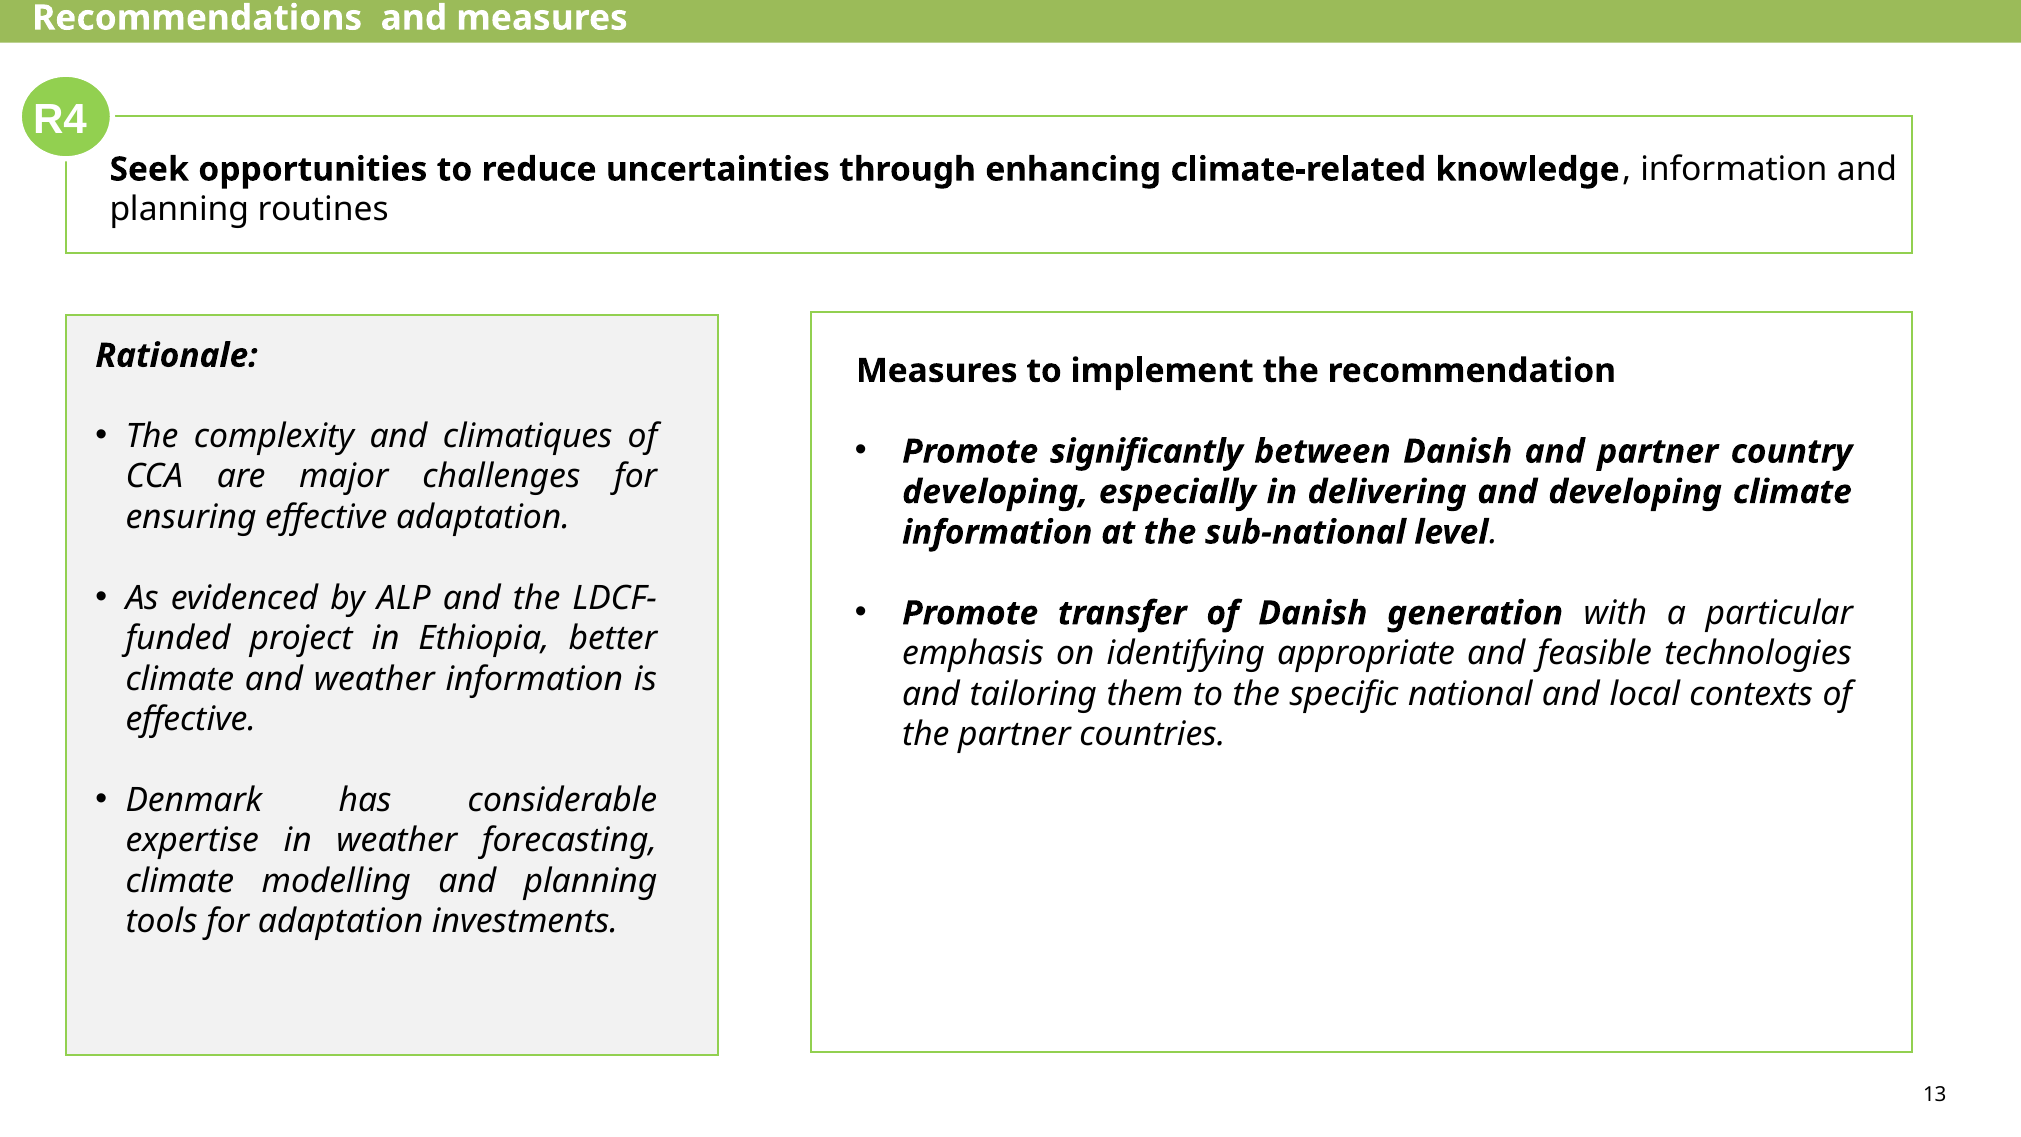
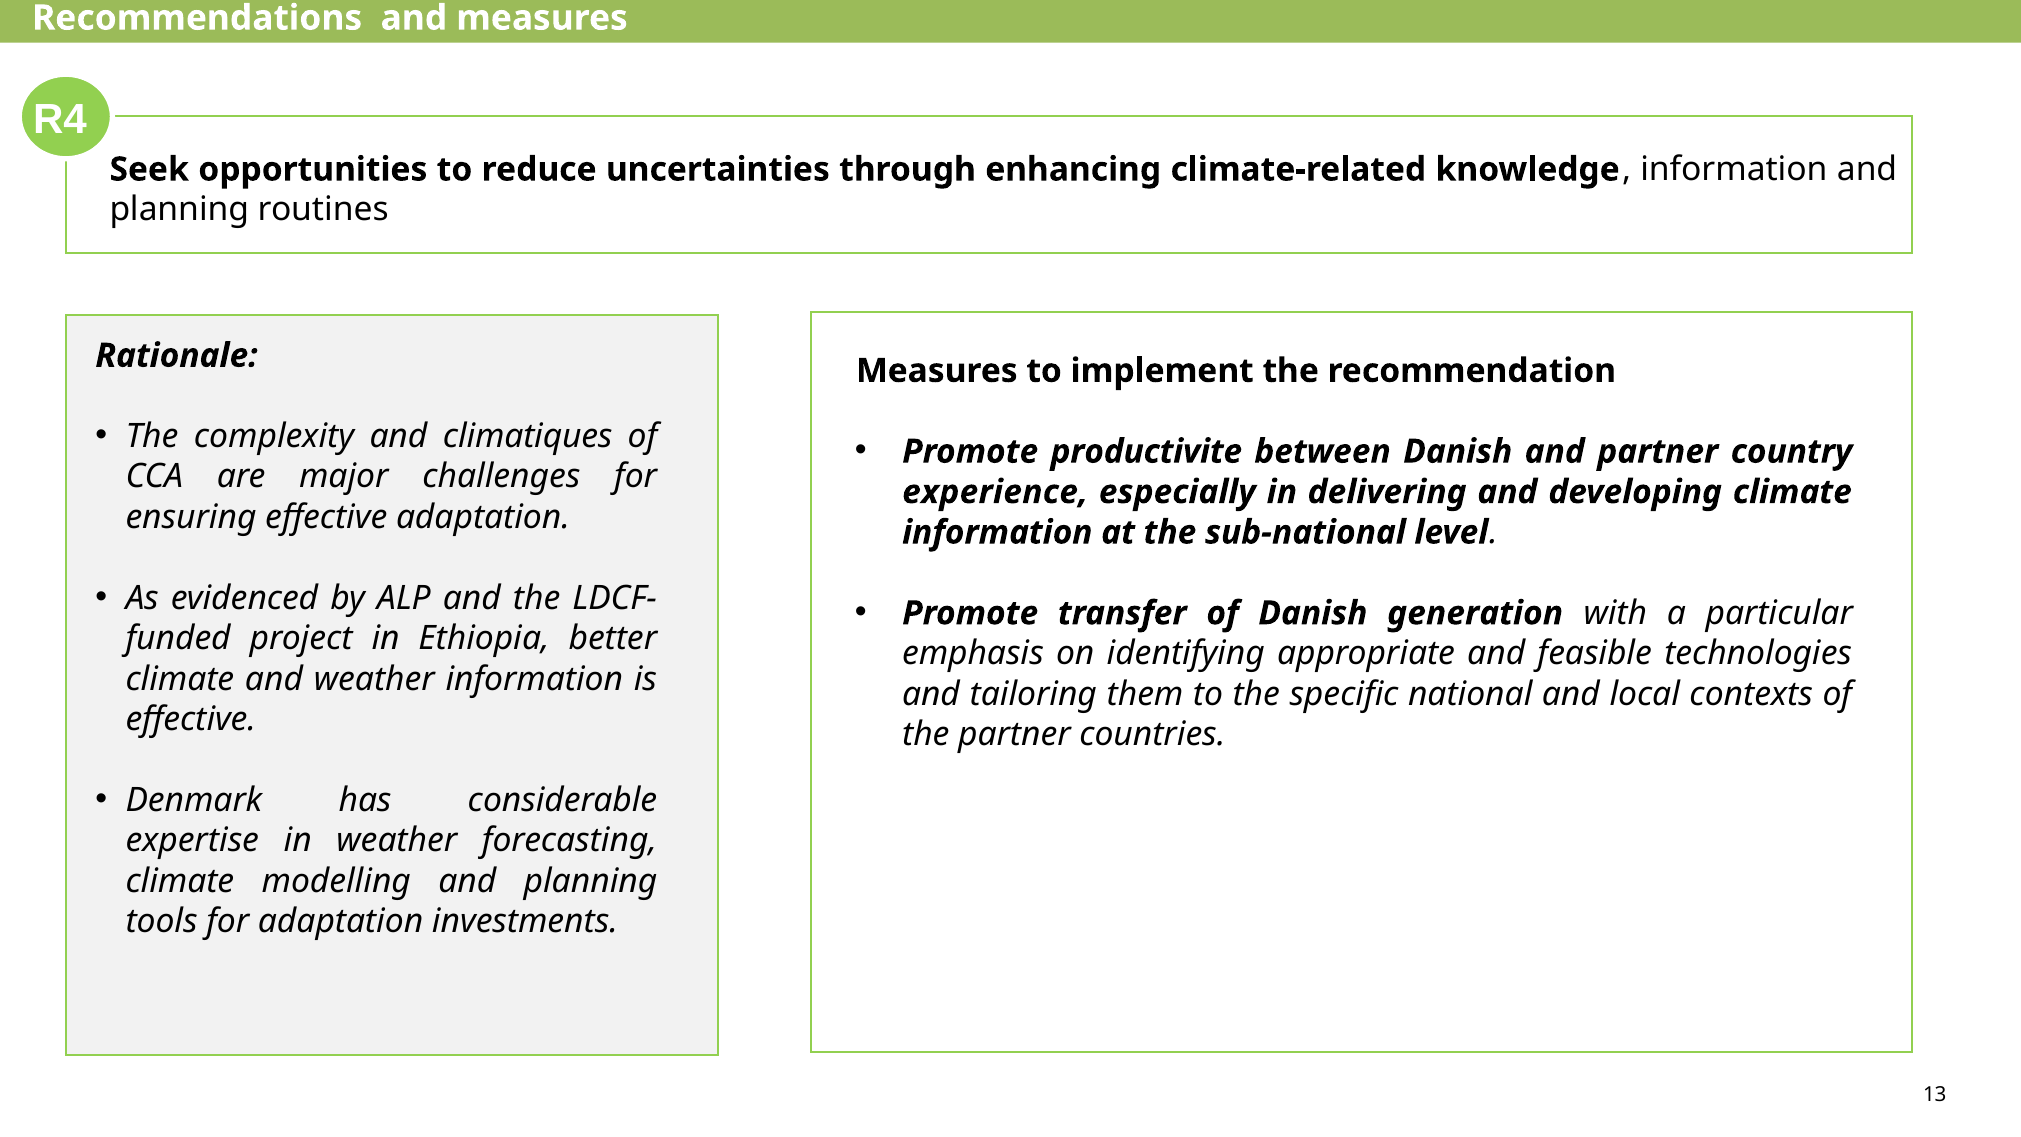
significantly: significantly -> productivite (1146, 452)
developing: developing -> experience (995, 492)
